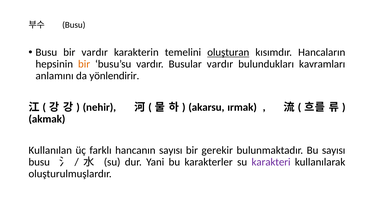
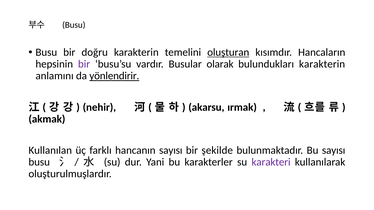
bir vardır: vardır -> doğru (95, 52)
bir colour: orange -> purple (84, 64)
Busular vardır: vardır -> olarak (220, 64)
bulundukları kavramları: kavramları -> karakterin (322, 64)
yönlendirir underline: none -> present (114, 76)
gerekir: gerekir -> şekilde (217, 151)
